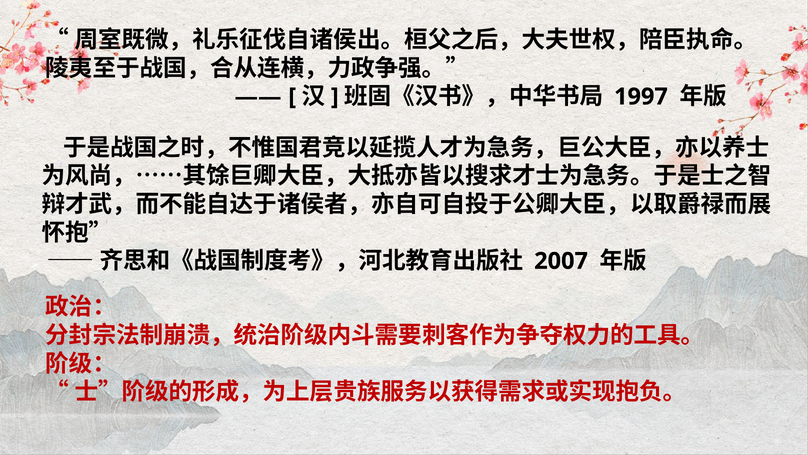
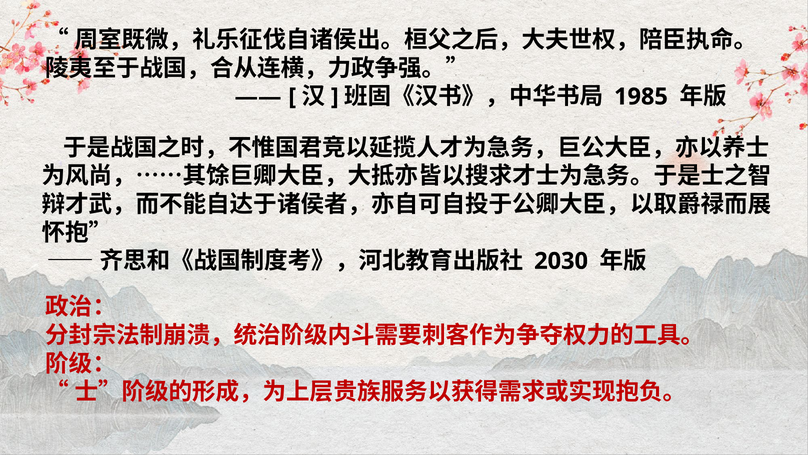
1997: 1997 -> 1985 (641, 97)
2007: 2007 -> 2030 (561, 261)
